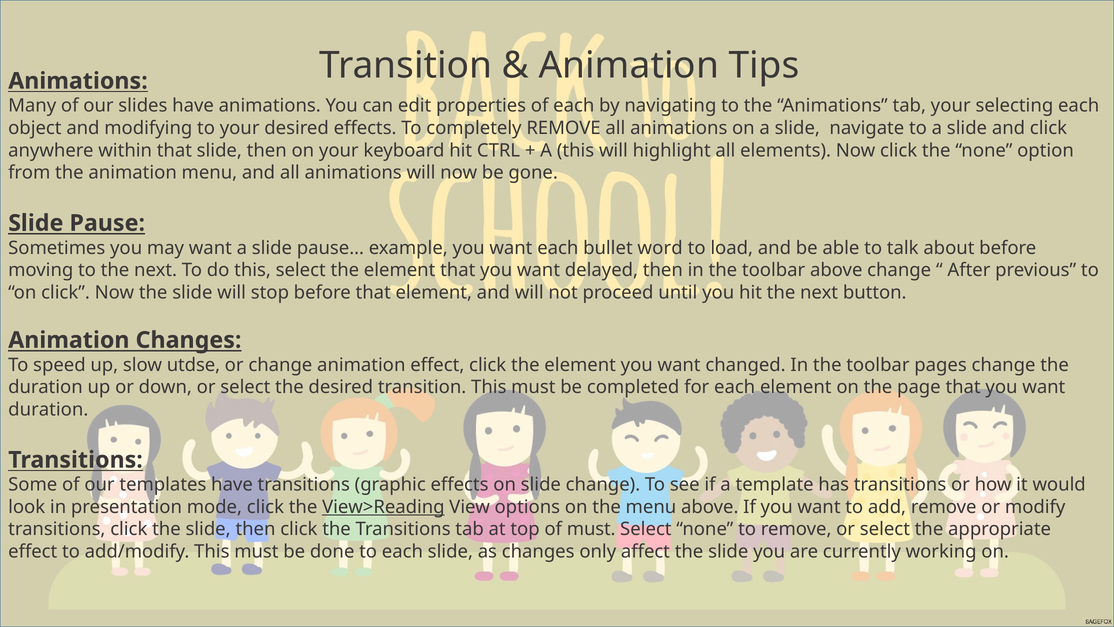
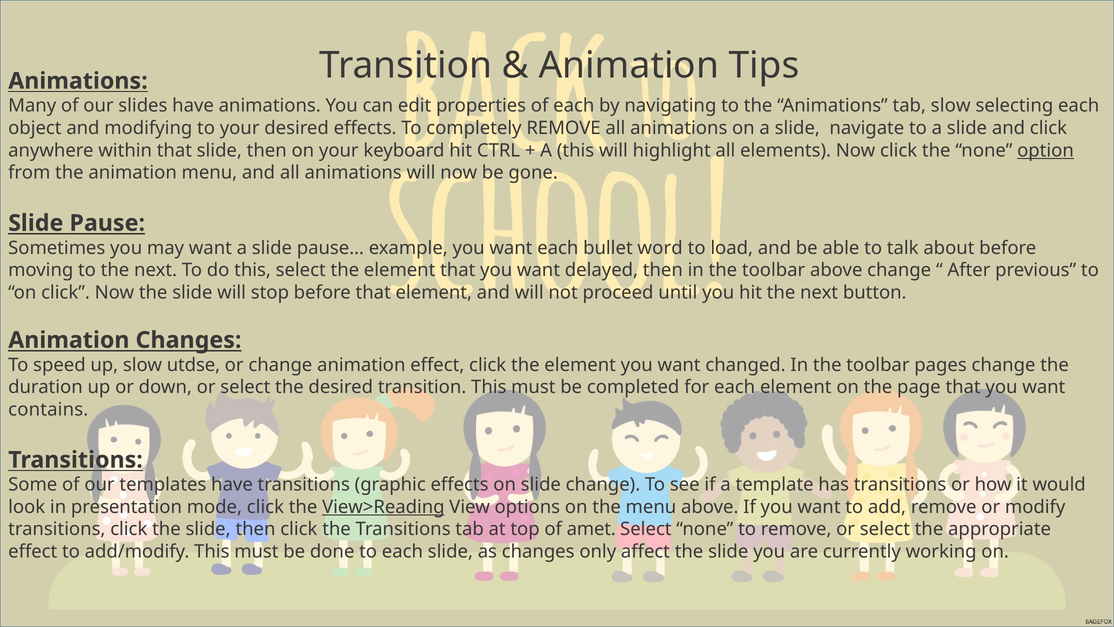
tab your: your -> slow (951, 106)
option underline: none -> present (1045, 150)
duration: duration -> contains (48, 409)
of must: must -> amet (591, 529)
